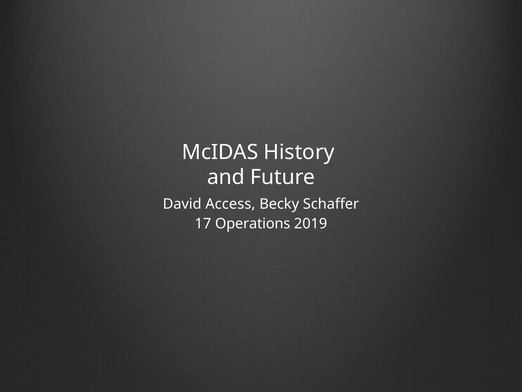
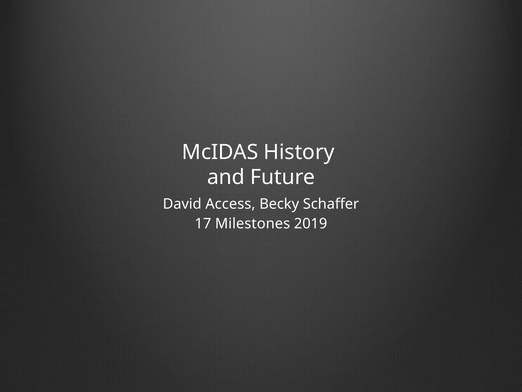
Operations: Operations -> Milestones (253, 223)
